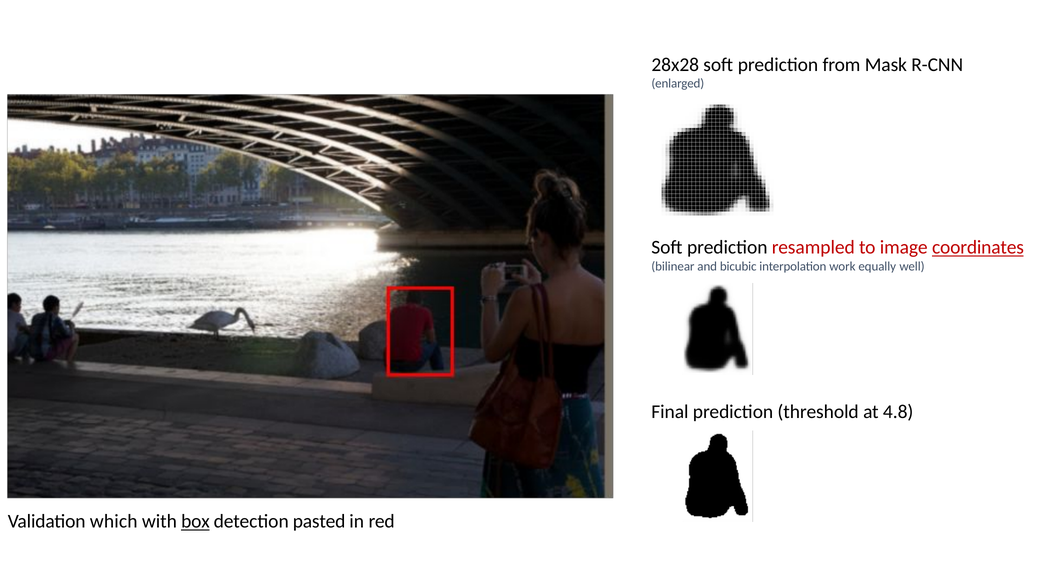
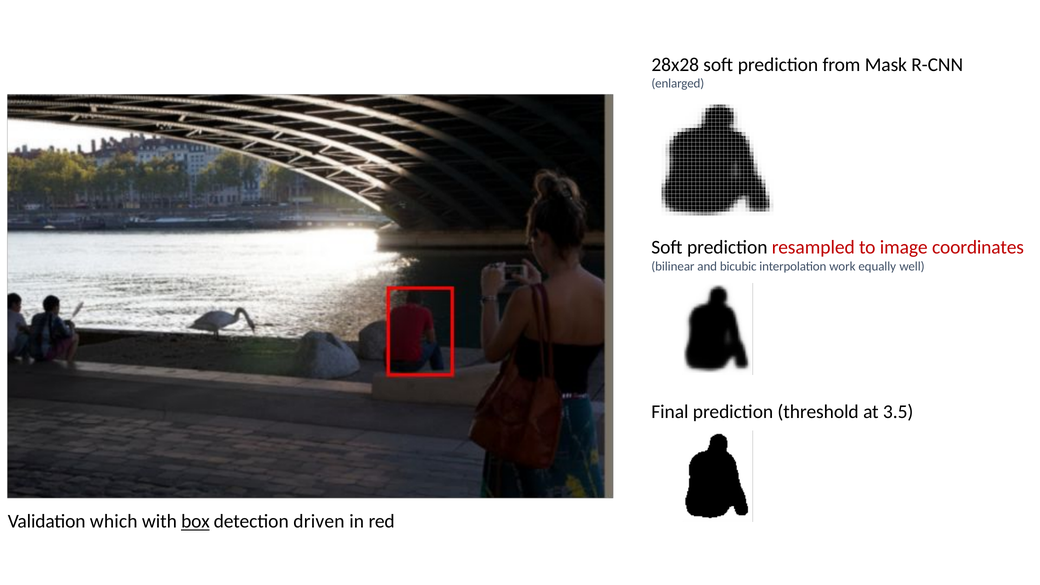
coordinates underline: present -> none (978, 248)
4.8: 4.8 -> 3.5 (898, 412)
pasted: pasted -> driven (319, 522)
